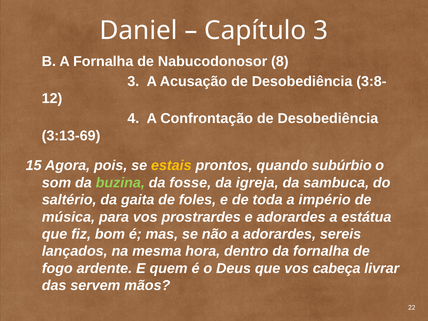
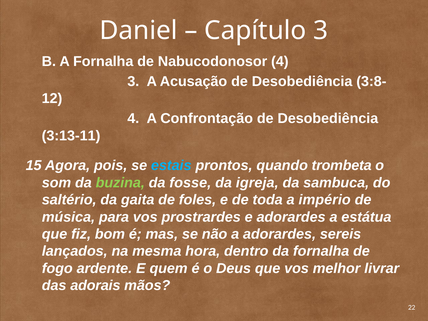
Nabucodonosor 8: 8 -> 4 (280, 61)
3:13-69: 3:13-69 -> 3:13-11 (71, 136)
estais colour: yellow -> light blue (171, 166)
subúrbio: subúrbio -> trombeta (342, 166)
cabeça: cabeça -> melhor (337, 268)
servem: servem -> adorais (95, 285)
